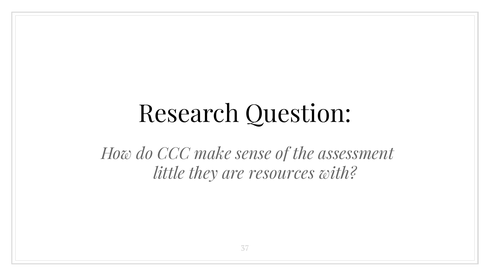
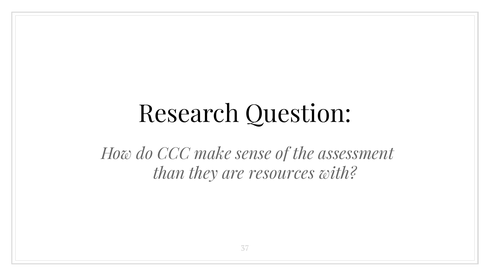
little: little -> than (169, 173)
